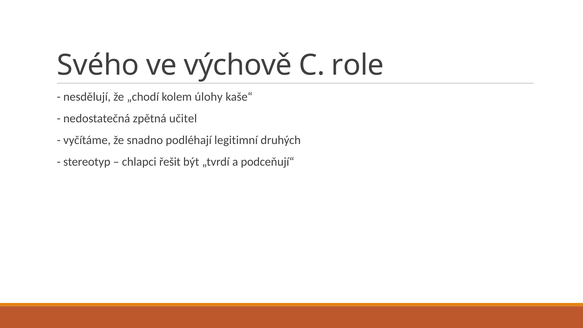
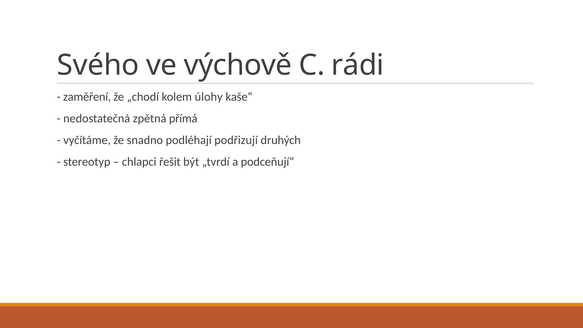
role: role -> rádi (358, 65)
nesdělují: nesdělují -> zaměření (87, 97)
učitel: učitel -> přímá (183, 119)
legitimní: legitimní -> podřizují (236, 140)
